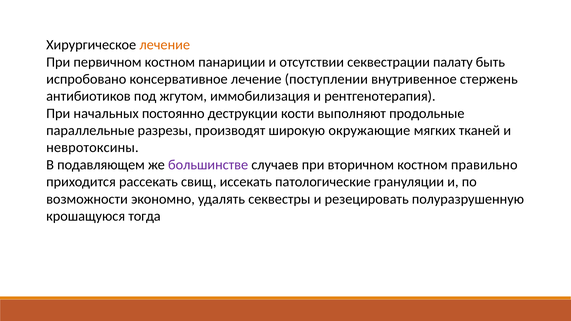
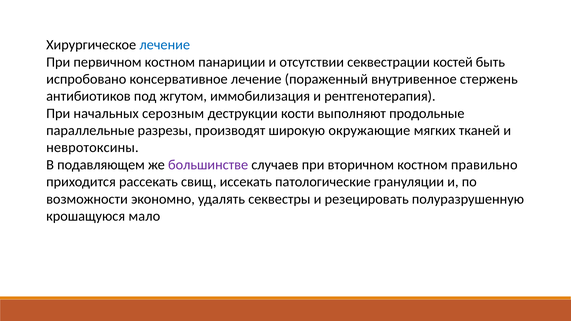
лечение colour: orange -> blue (165, 45)
палату: палату -> костей (453, 62)
поступлении: поступлении -> пораженный (326, 79)
постоянно: постоянно -> серозным (173, 113)
тогда: тогда -> мало (144, 216)
